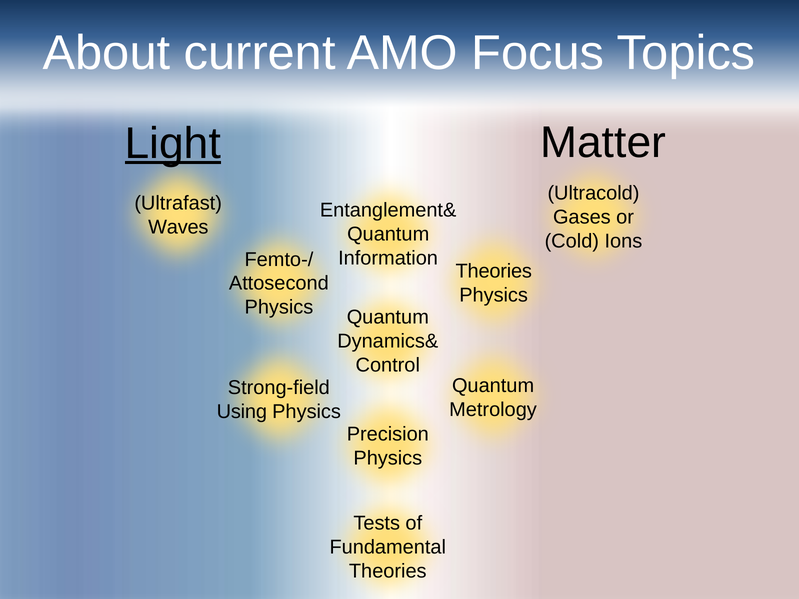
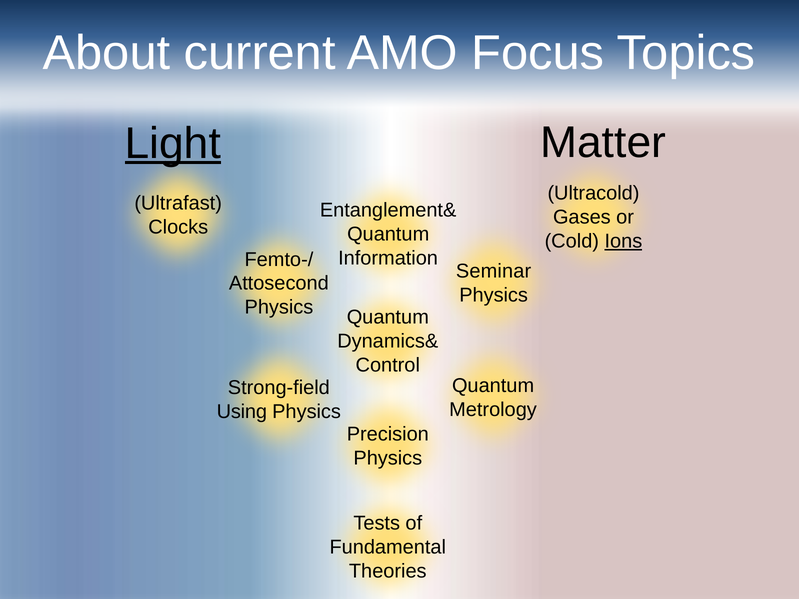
Waves: Waves -> Clocks (178, 227)
Ions underline: none -> present (623, 241)
Theories: Theories -> Seminar (494, 272)
